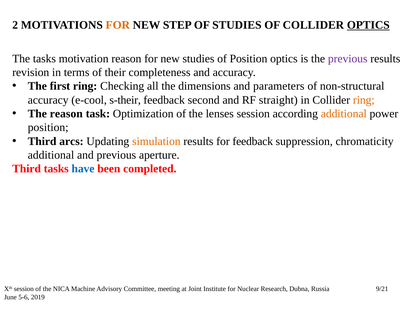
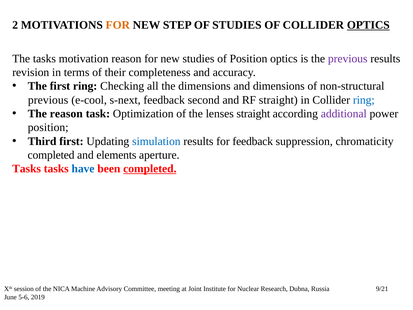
and parameters: parameters -> dimensions (279, 86)
accuracy: accuracy -> previous (48, 100)
s-their: s-their -> s-next (125, 100)
ring colour: orange -> blue (364, 100)
lenses session: session -> straight (253, 114)
additional colour: orange -> purple (344, 114)
Third arcs: arcs -> first (71, 141)
simulation colour: orange -> blue (156, 141)
additional: additional -> completed (51, 155)
and previous: previous -> elements (116, 155)
Third: Third -> Tasks (27, 169)
completed underline: none -> present (150, 169)
